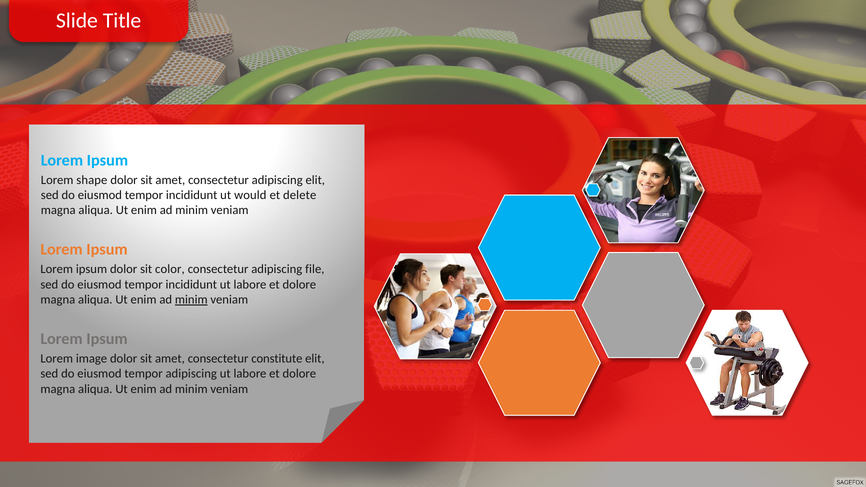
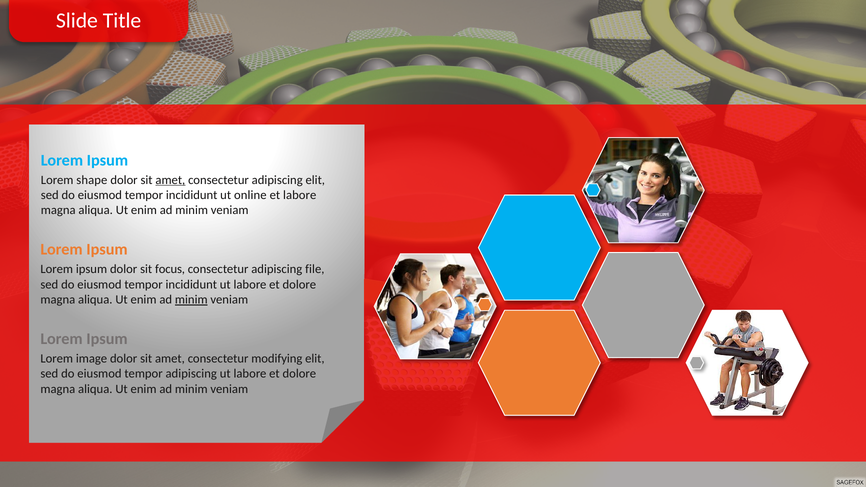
amet underline: none -> present (170, 180)
would: would -> online (250, 195)
et delete: delete -> labore (300, 195)
color: color -> focus (170, 269)
constitute: constitute -> modifying (277, 359)
